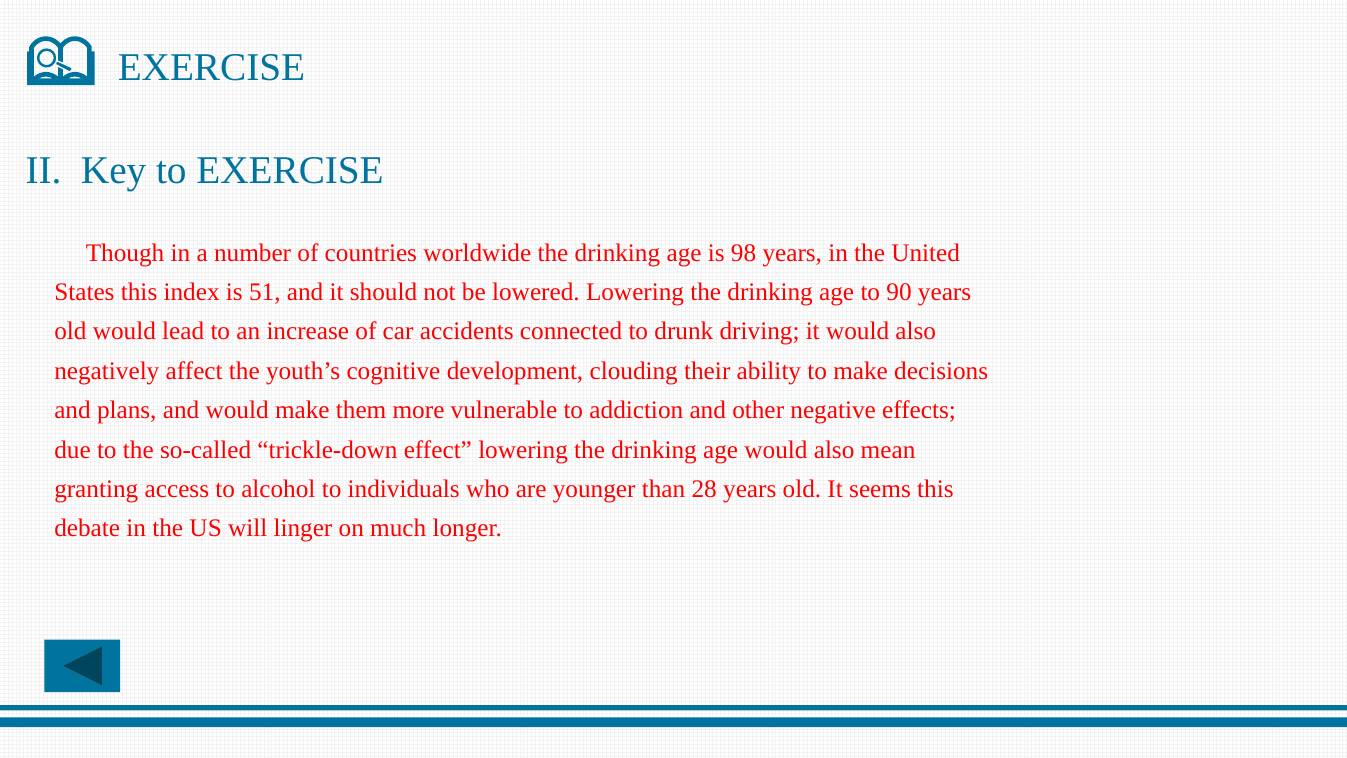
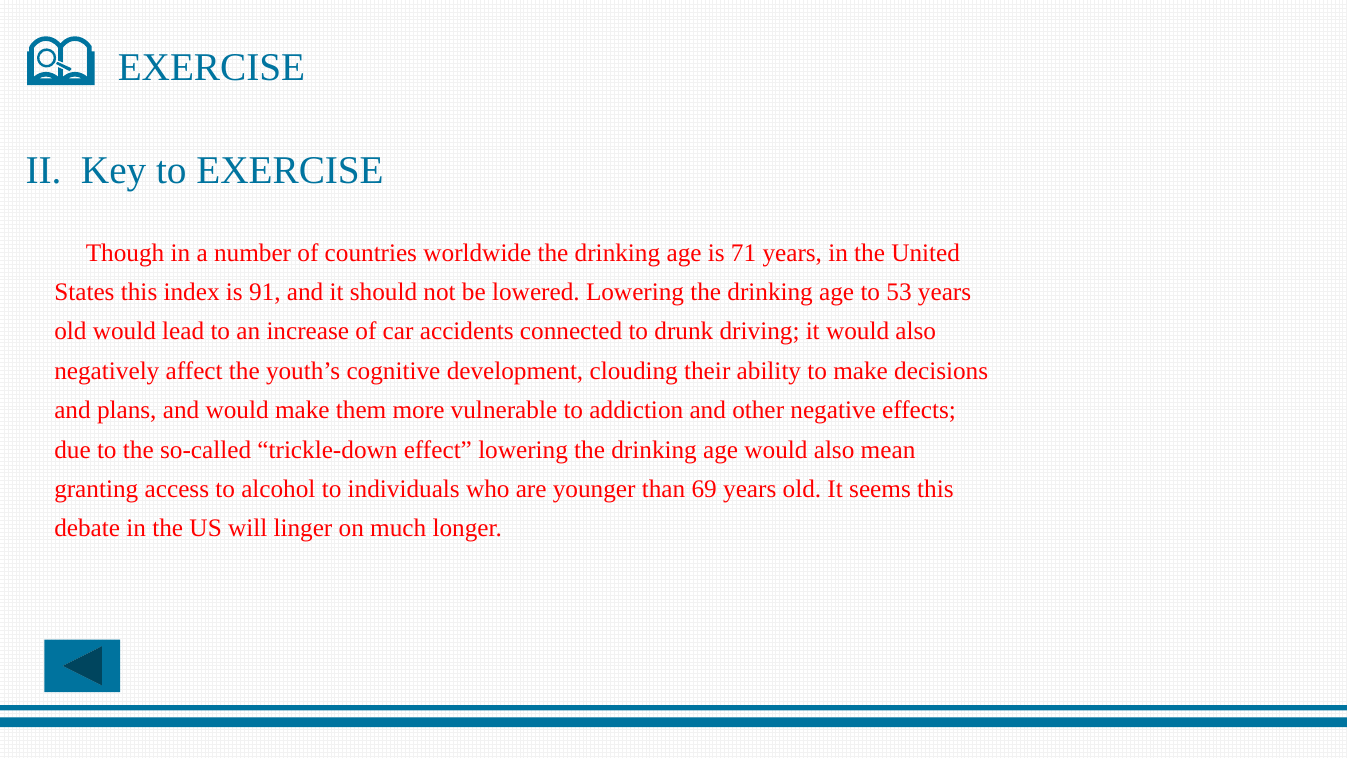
98: 98 -> 71 (744, 253)
51: 51 -> 91 (265, 292)
90: 90 -> 53 (899, 292)
28: 28 -> 69 (704, 489)
